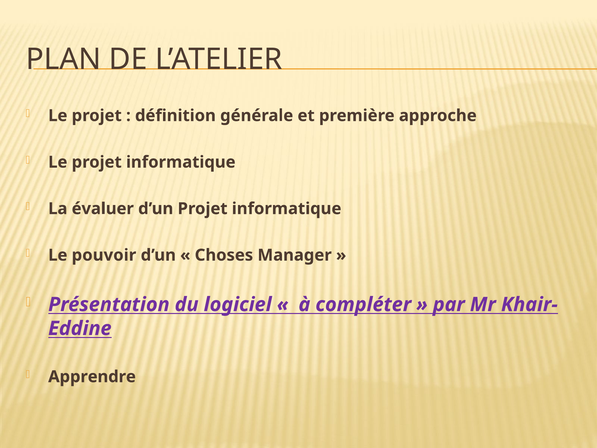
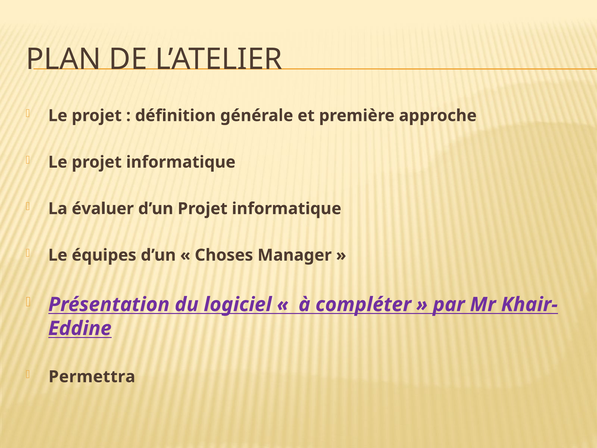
pouvoir: pouvoir -> équipes (104, 255)
Apprendre: Apprendre -> Permettra (92, 376)
